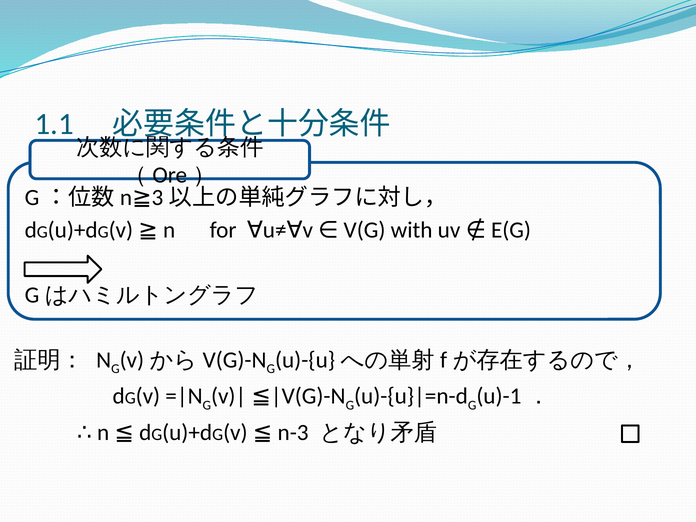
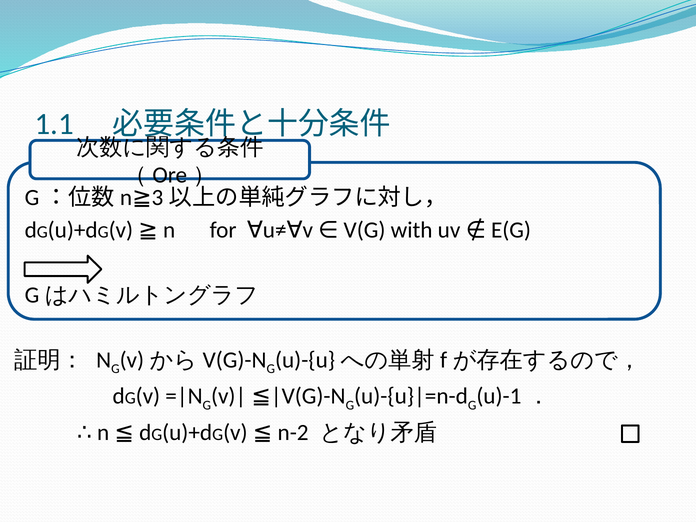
n-3: n-3 -> n-2 (293, 432)
